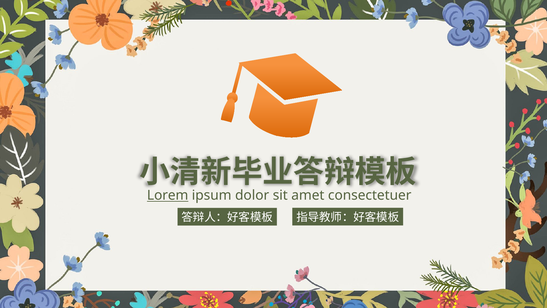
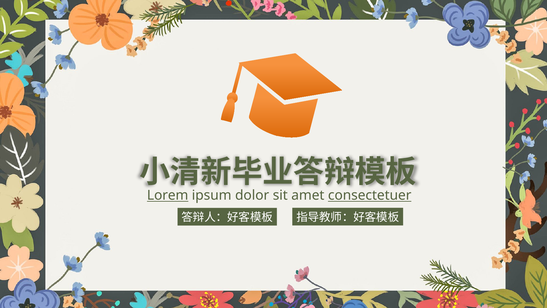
consectetuer underline: none -> present (370, 195)
